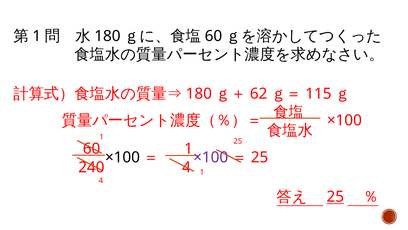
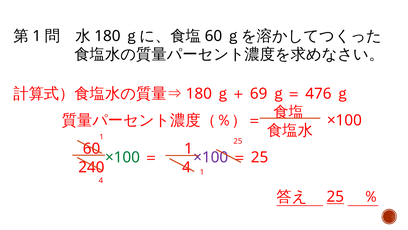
62: 62 -> 69 (259, 94)
115: 115 -> 476 (318, 94)
×100 colour: black -> green (122, 157)
